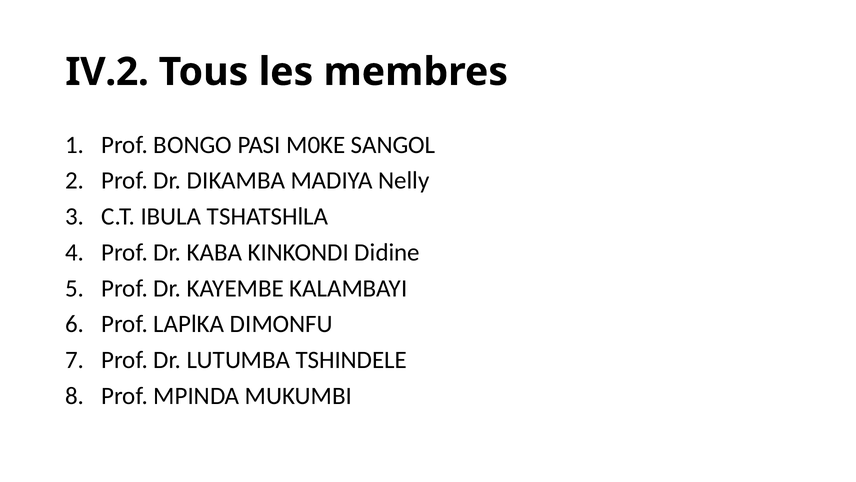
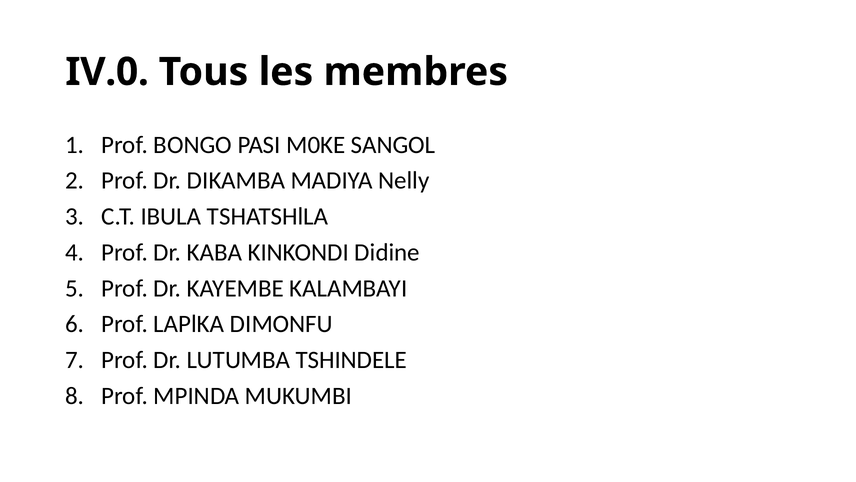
IV.2: IV.2 -> IV.0 (107, 72)
